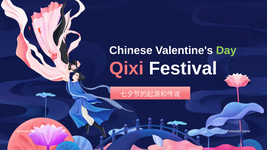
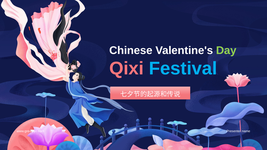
Festival colour: white -> light blue (183, 69)
